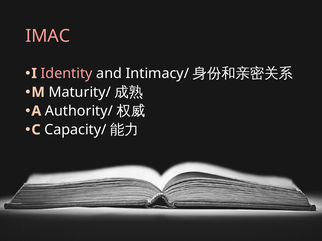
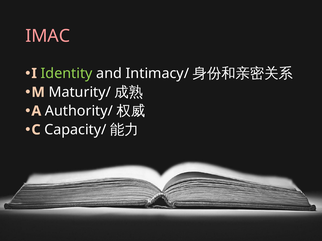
Identity colour: pink -> light green (67, 74)
